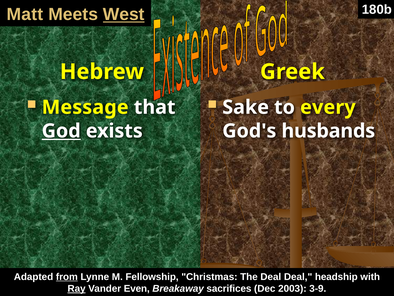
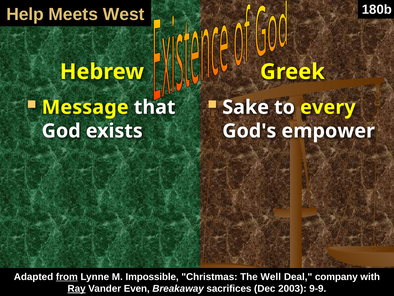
Matt: Matt -> Help (25, 14)
West underline: present -> none (124, 14)
God underline: present -> none (61, 131)
husbands: husbands -> empower (328, 131)
Fellowship: Fellowship -> Impossible (152, 276)
The Deal: Deal -> Well (271, 276)
headship: headship -> company (336, 276)
3-9: 3-9 -> 9-9 (318, 288)
